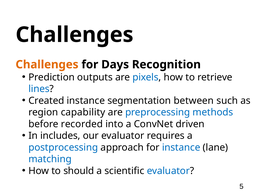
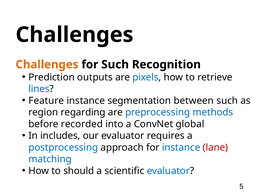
for Days: Days -> Such (115, 64)
Created: Created -> Feature (46, 100)
capability: capability -> regarding (83, 112)
driven: driven -> global (190, 124)
lane colour: black -> red (215, 147)
